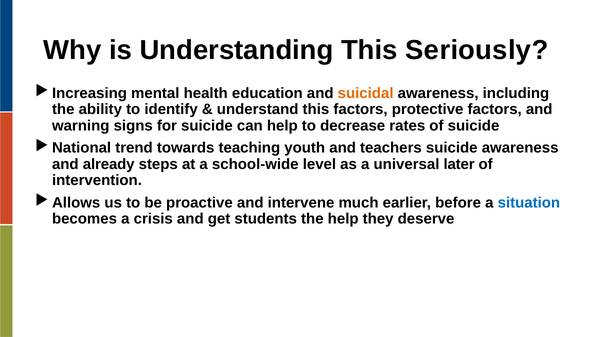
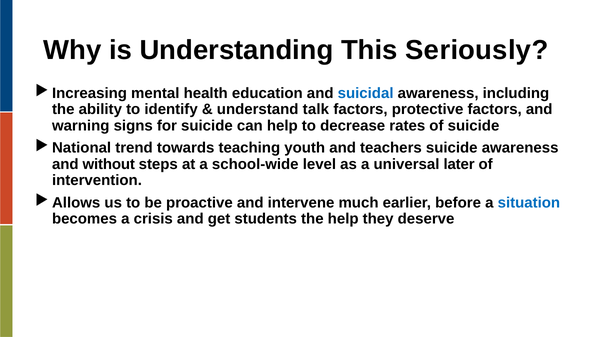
suicidal colour: orange -> blue (366, 93)
understand this: this -> talk (316, 110)
already: already -> without (109, 164)
